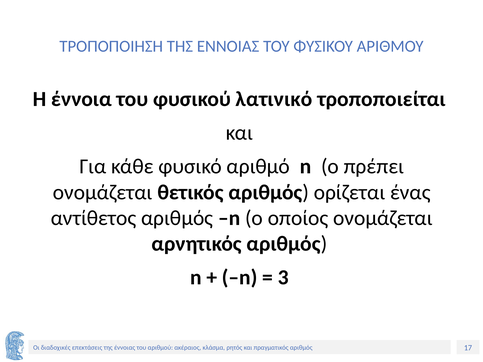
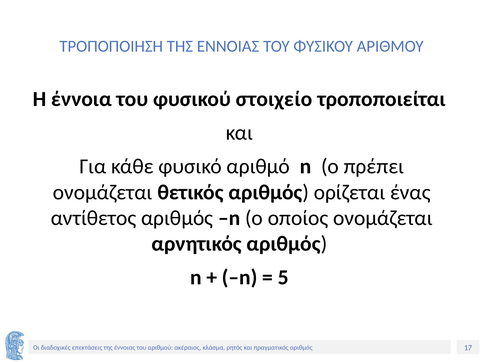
λατινικό: λατινικό -> στοιχείο (274, 99)
3: 3 -> 5 (283, 278)
